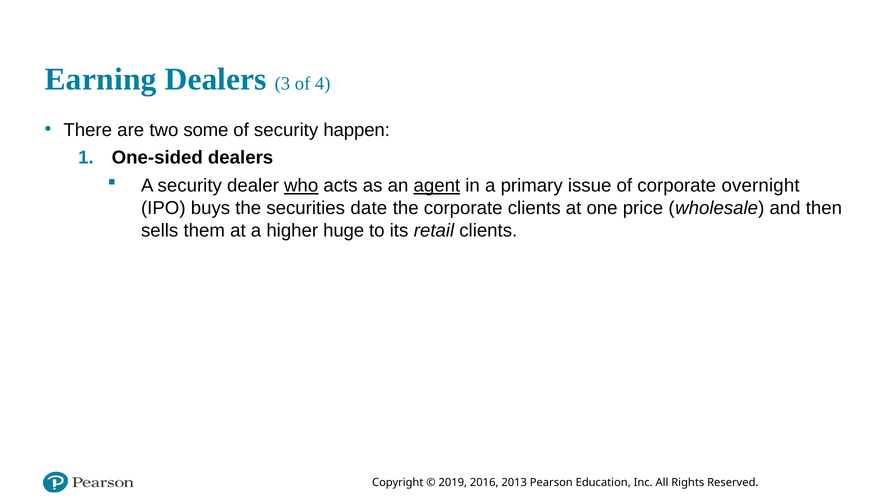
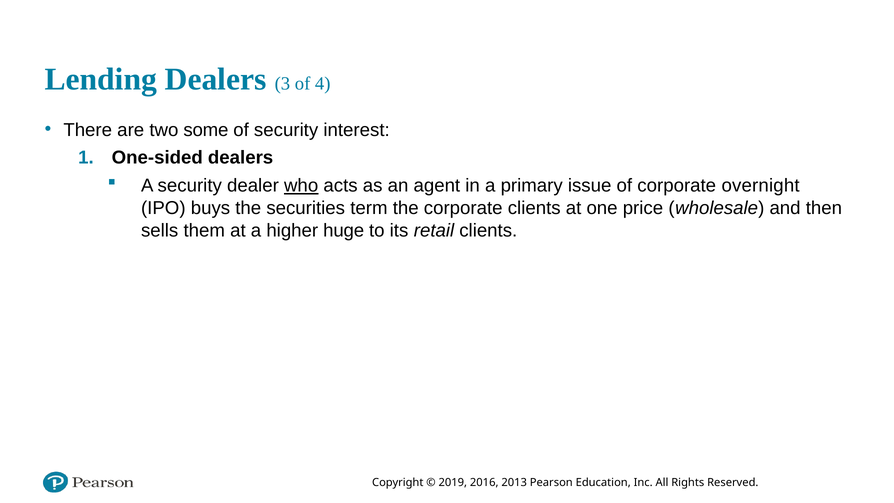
Earning: Earning -> Lending (101, 79)
happen: happen -> interest (357, 130)
agent underline: present -> none (437, 186)
date: date -> term (369, 208)
